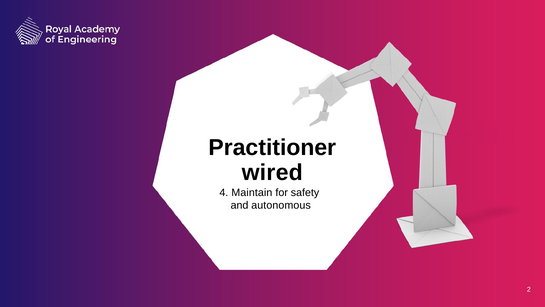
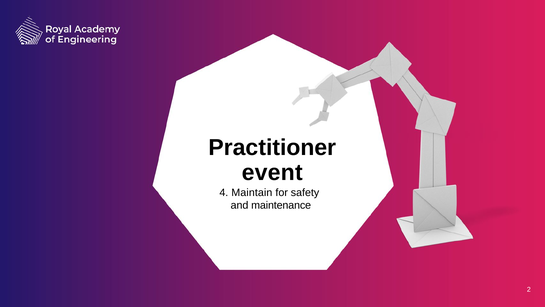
wired: wired -> event (272, 172)
autonomous: autonomous -> maintenance (281, 205)
